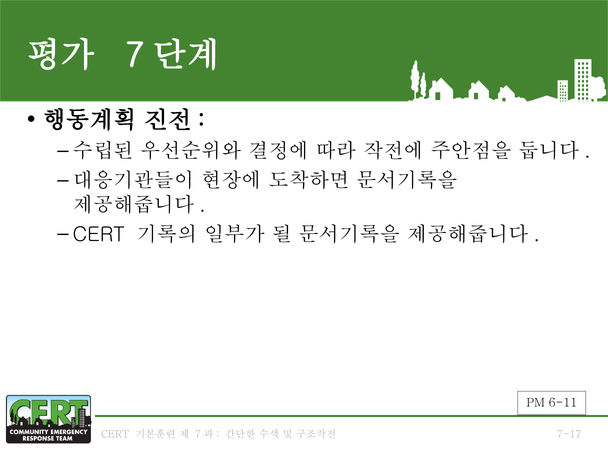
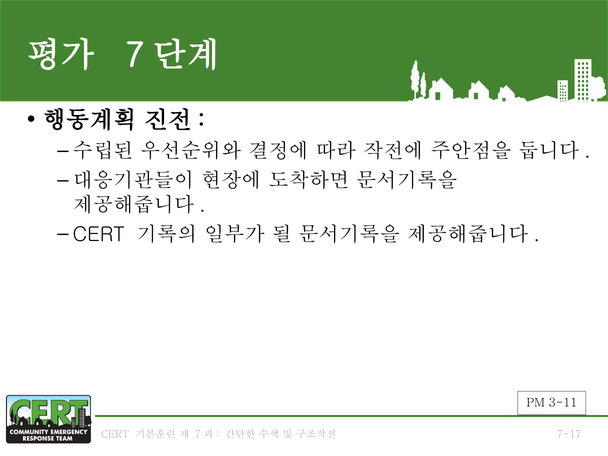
6-11: 6-11 -> 3-11 (563, 403)
